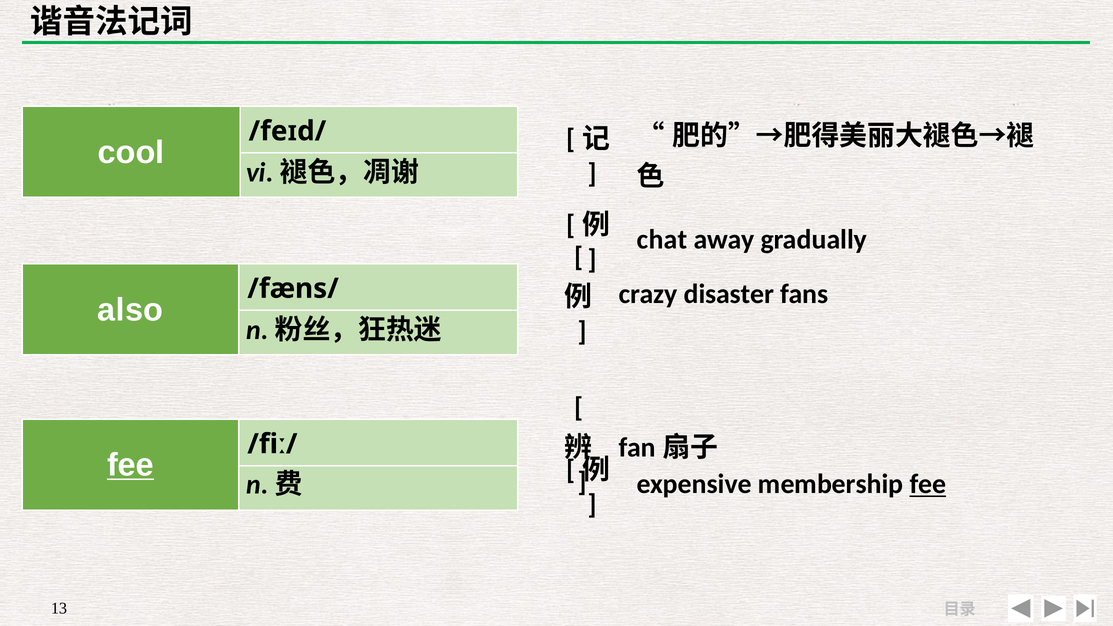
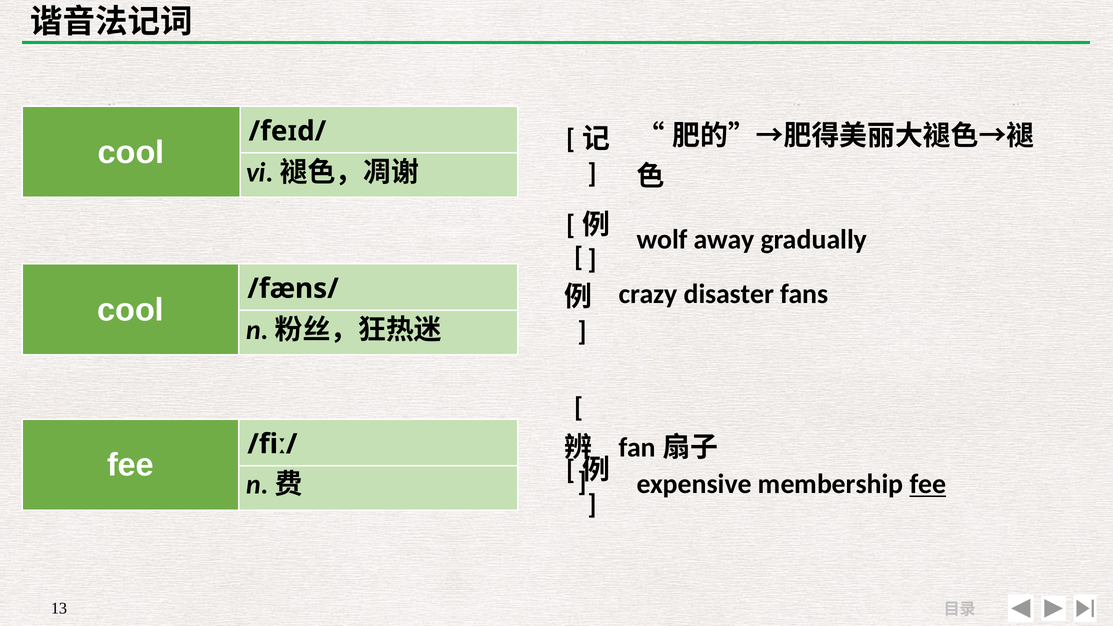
chat: chat -> wolf (662, 239)
also: also -> cool (131, 310)
fee underline: present -> none (131, 465)
